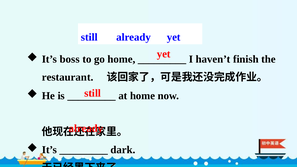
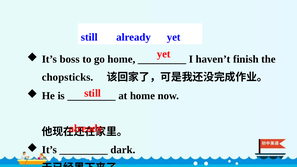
restaurant: restaurant -> chopsticks (68, 77)
